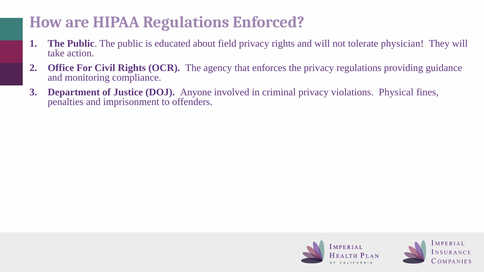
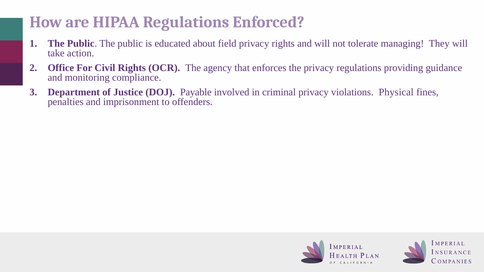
physician: physician -> managing (402, 43)
Anyone: Anyone -> Payable (196, 92)
